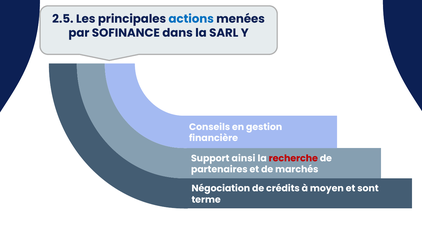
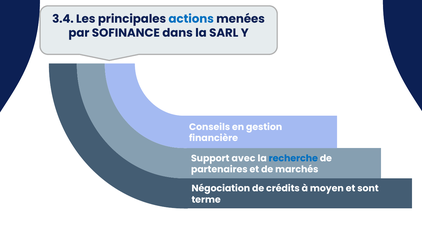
2.5: 2.5 -> 3.4 (63, 19)
ainsi: ainsi -> avec (243, 159)
recherche colour: red -> blue (293, 159)
